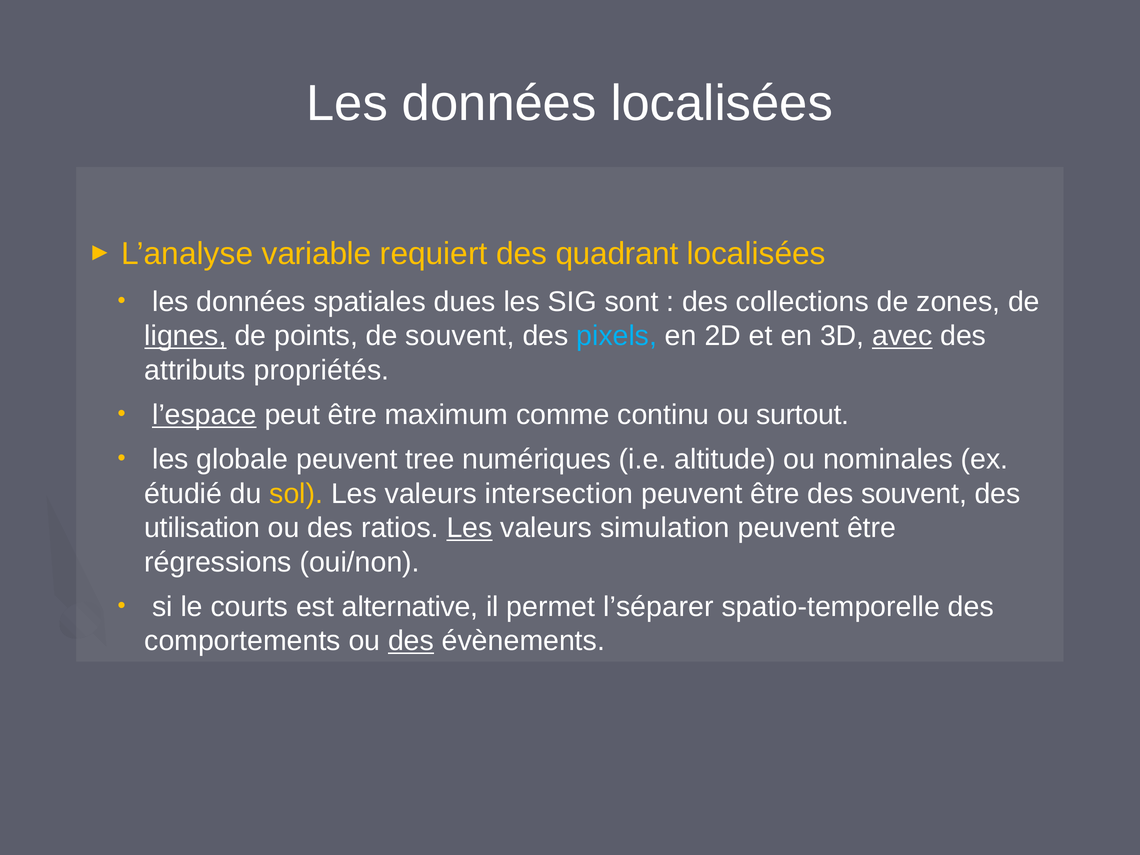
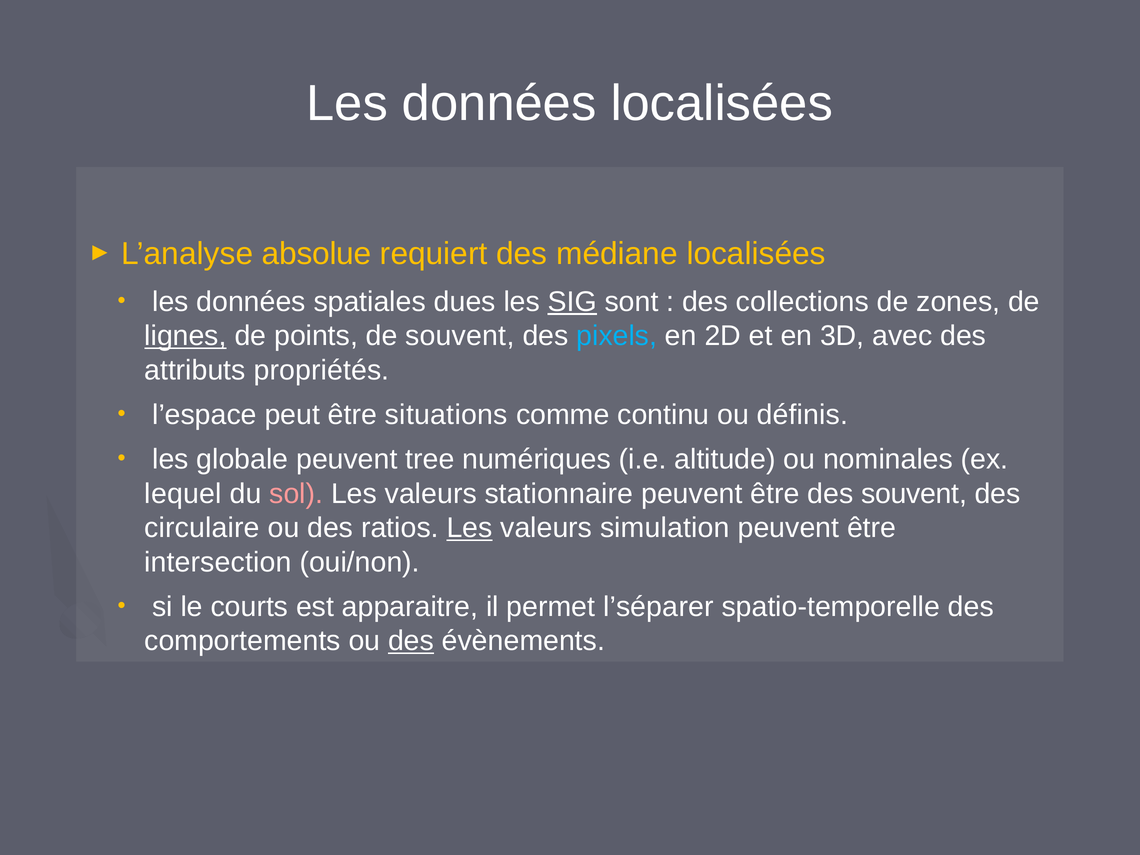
variable: variable -> absolue (317, 254)
quadrant: quadrant -> médiane (617, 254)
SIG underline: none -> present (572, 302)
avec underline: present -> none (902, 336)
l’espace underline: present -> none (204, 415)
maximum: maximum -> situations (446, 415)
surtout: surtout -> définis (802, 415)
étudié: étudié -> lequel (183, 494)
sol colour: yellow -> pink (296, 494)
intersection: intersection -> stationnaire (559, 494)
utilisation: utilisation -> circulaire (202, 528)
régressions: régressions -> intersection (218, 562)
alternative: alternative -> apparaitre (410, 607)
